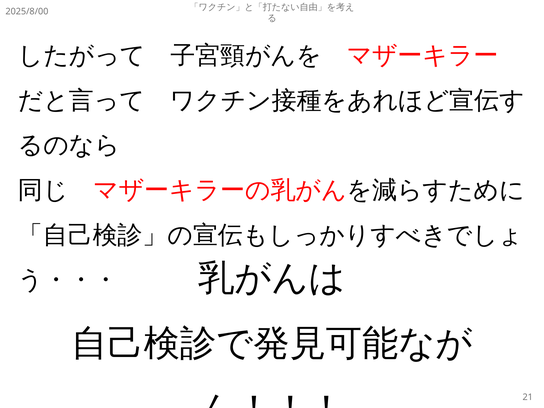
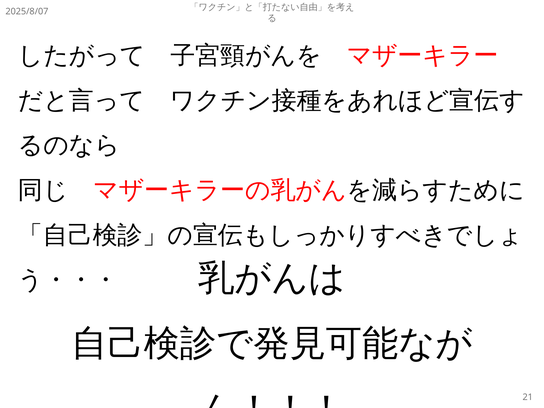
2025/8/00: 2025/8/00 -> 2025/8/07 (27, 11)
